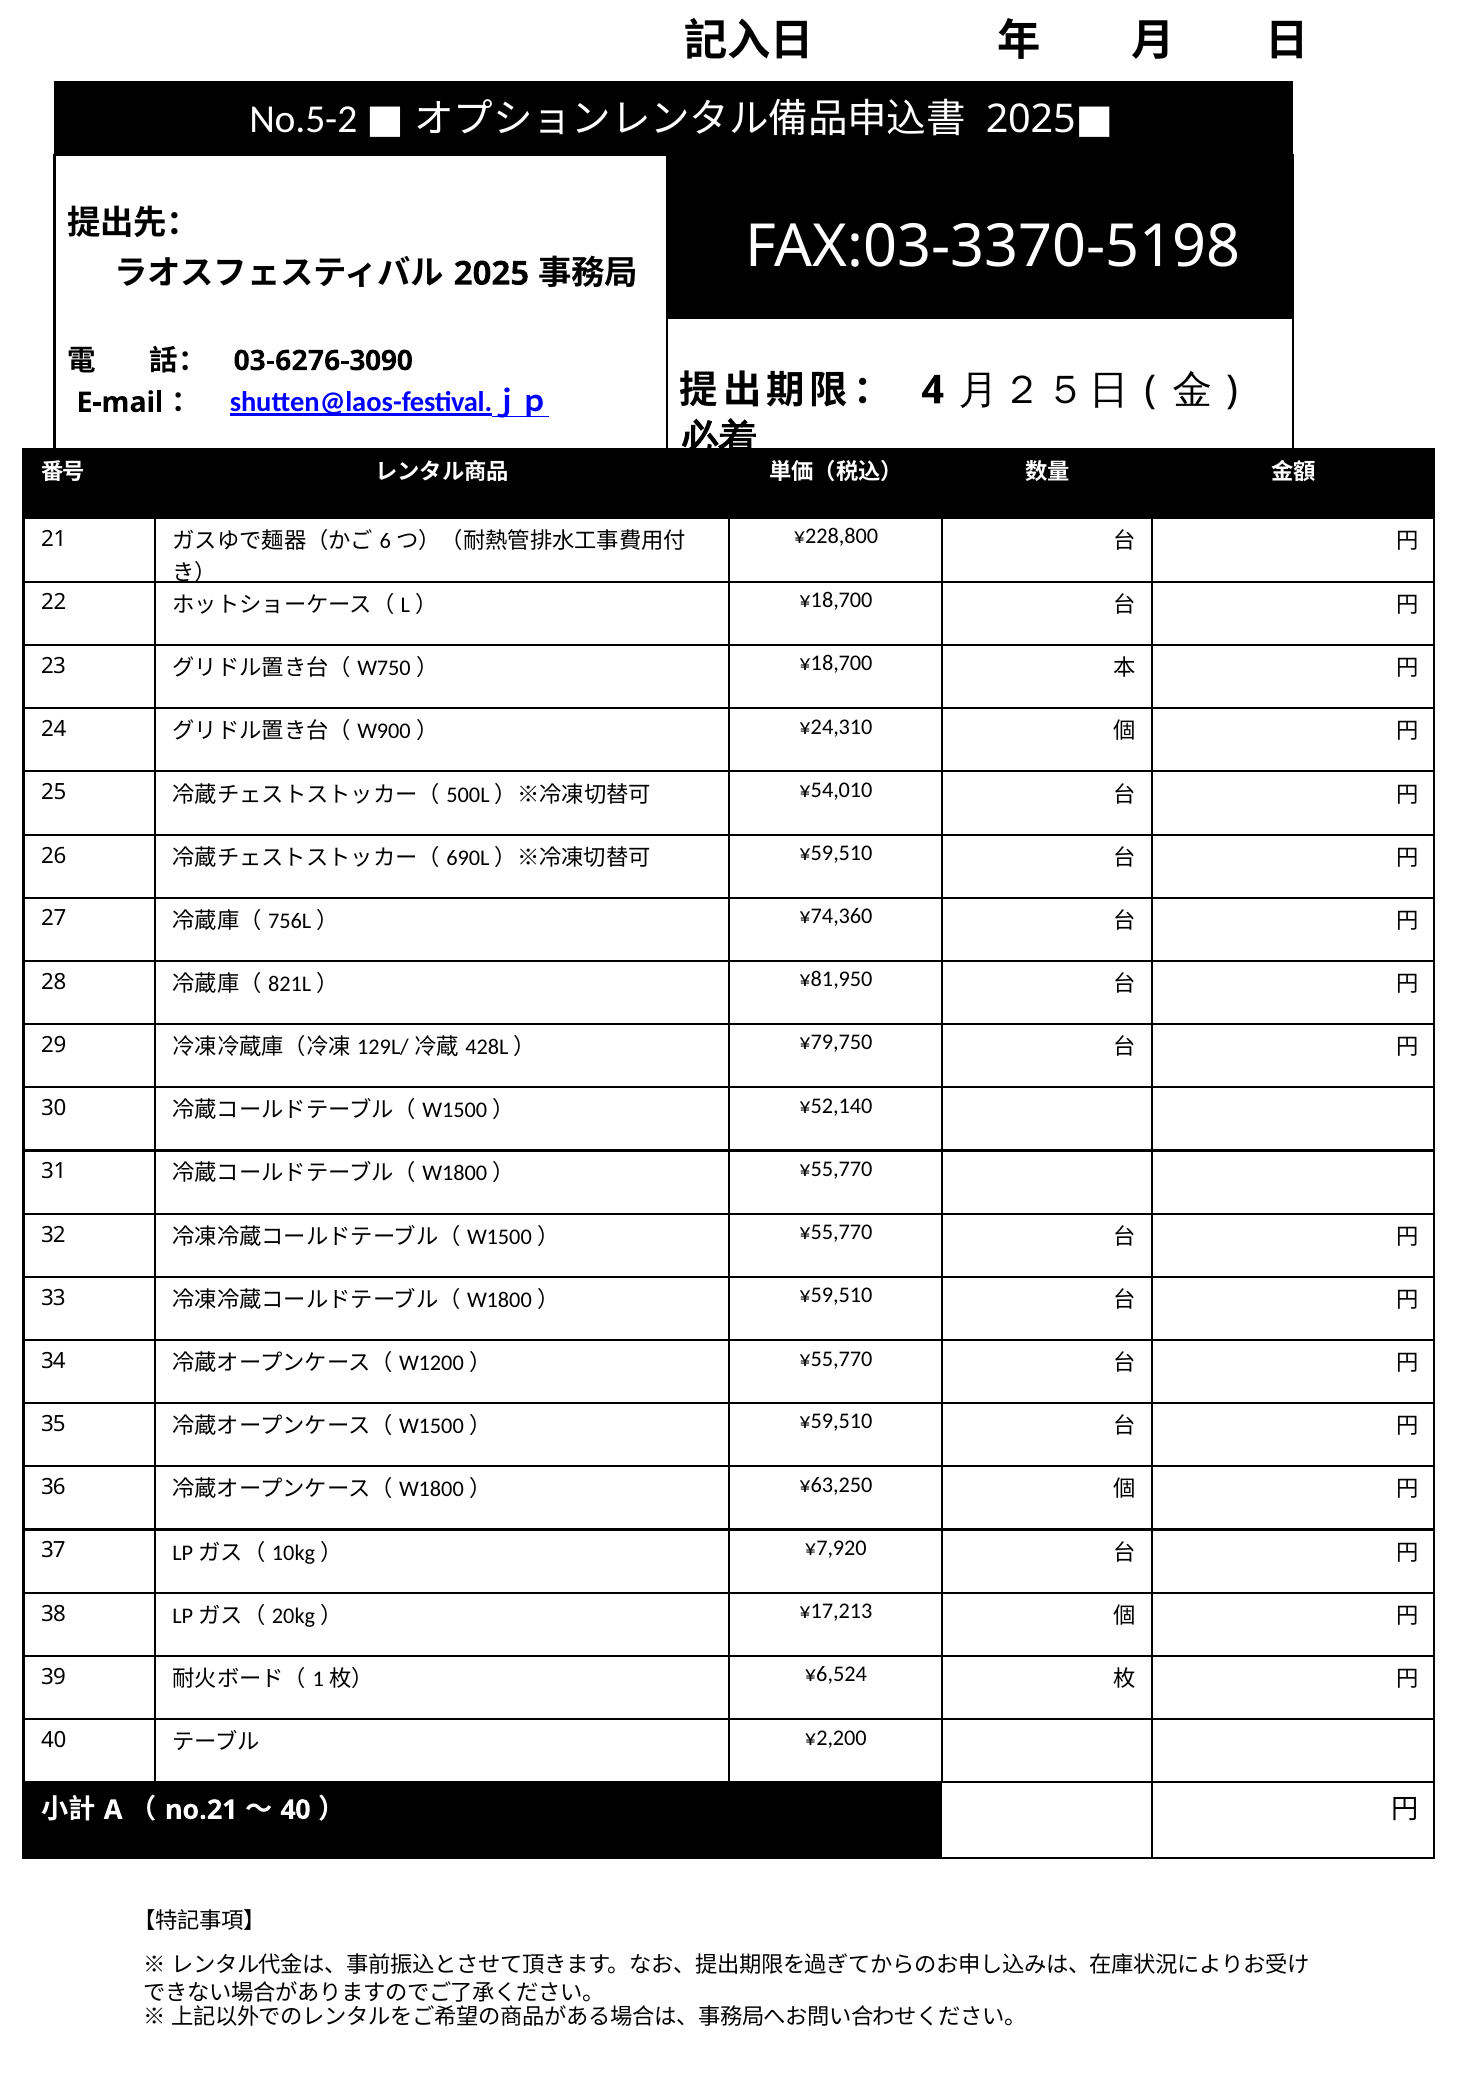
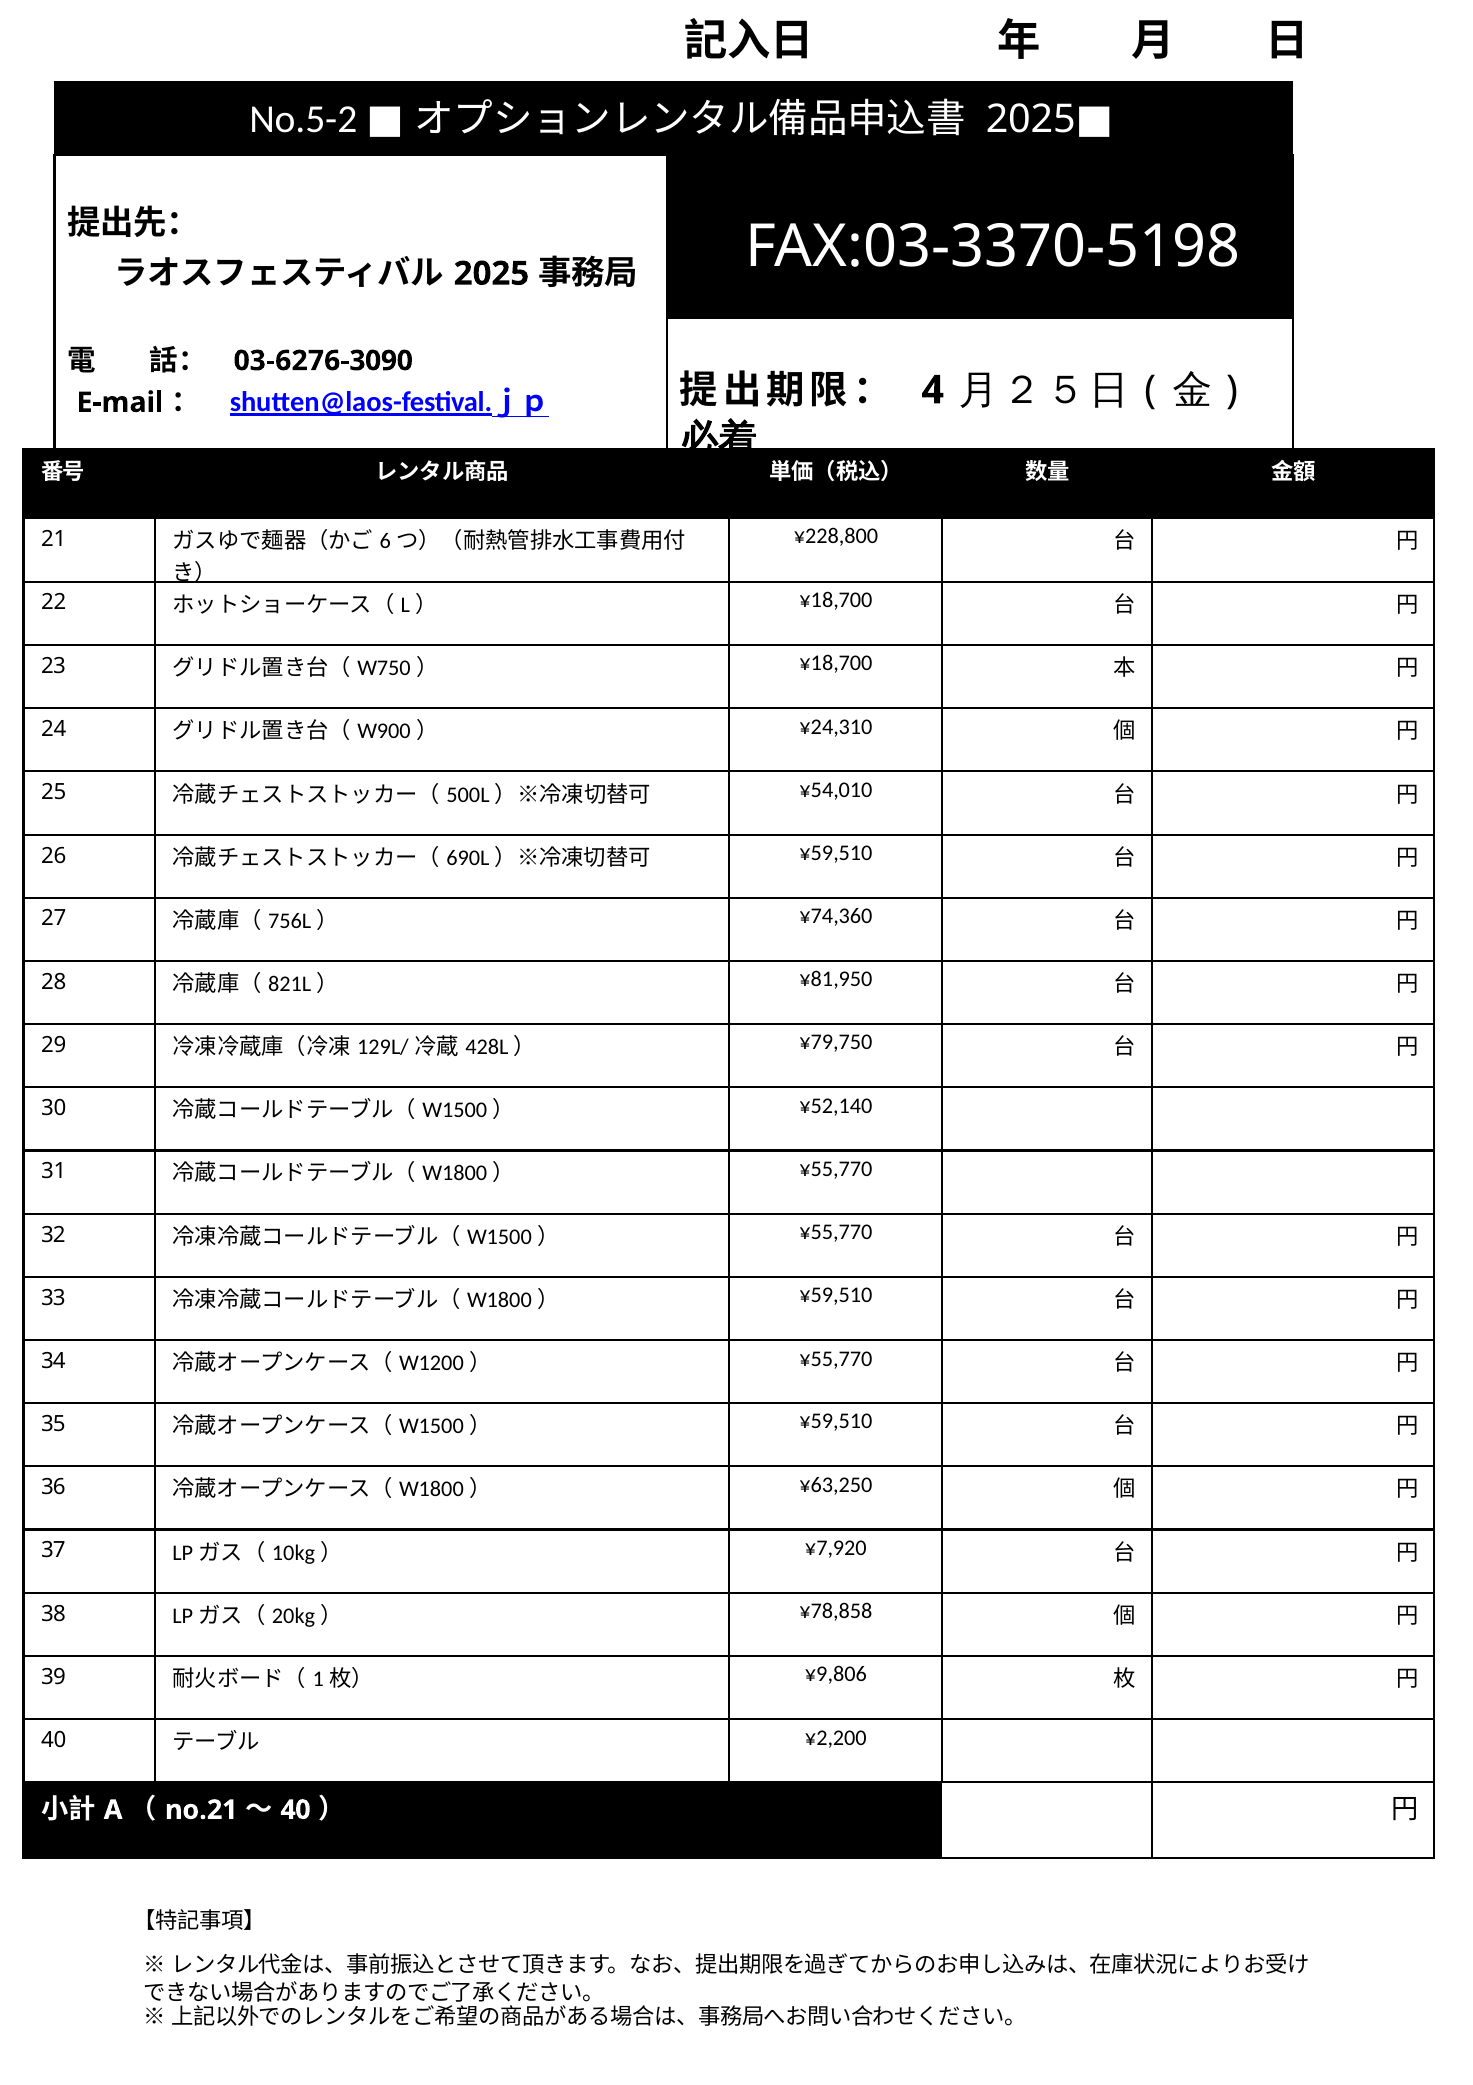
¥17,213: ¥17,213 -> ¥78,858 (836, 1611)
¥6,524: ¥6,524 -> ¥9,806 (836, 1674)
